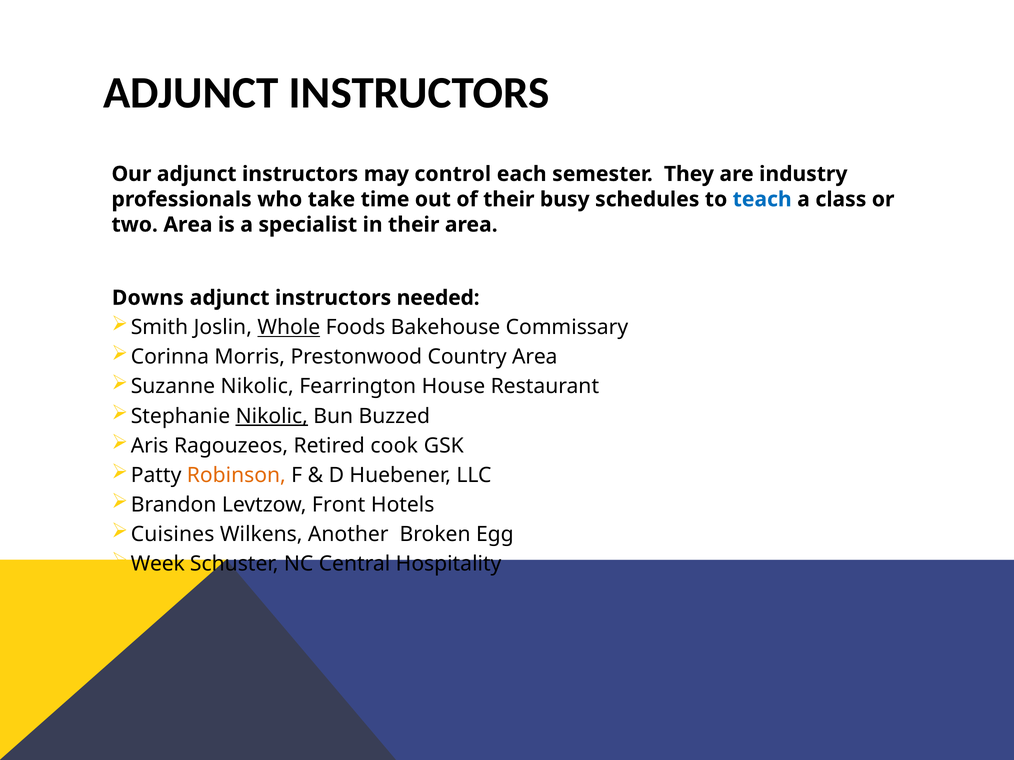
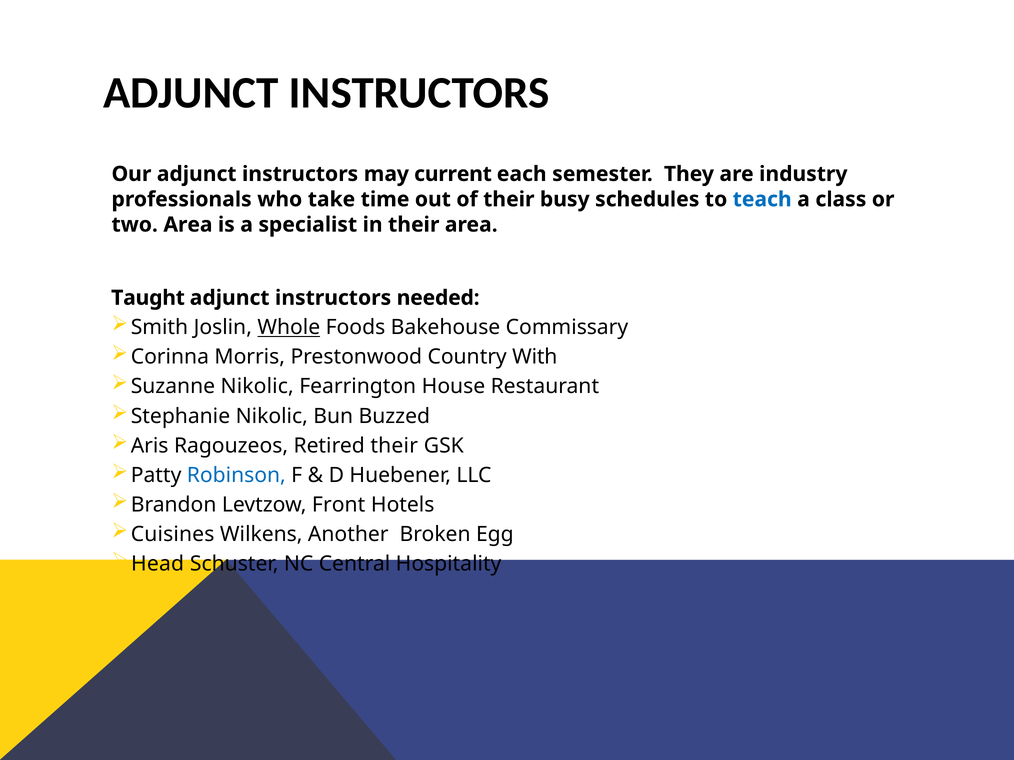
control: control -> current (453, 174)
Downs: Downs -> Taught (148, 298)
Country Area: Area -> With (535, 357)
Nikolic underline: present -> none (272, 416)
Retired cook: cook -> their (394, 446)
Robinson colour: orange -> blue (236, 476)
Week: Week -> Head (158, 564)
